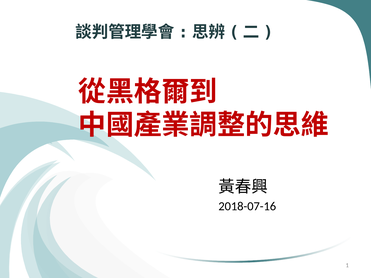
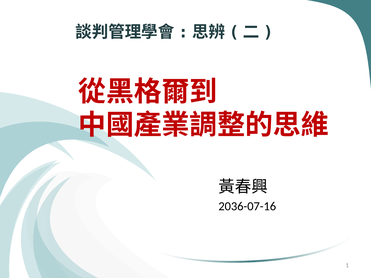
2018-07-16: 2018-07-16 -> 2036-07-16 (247, 207)
